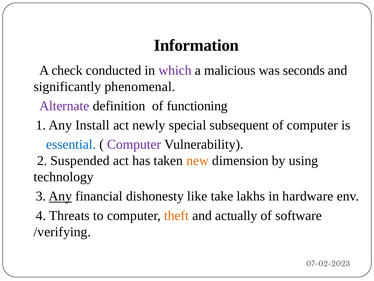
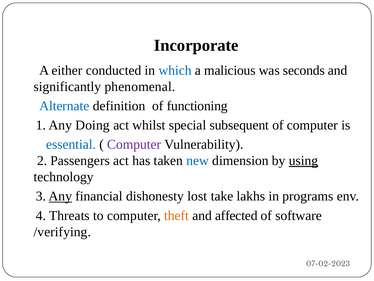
Information: Information -> Incorporate (196, 45)
check: check -> either (67, 70)
which colour: purple -> blue (175, 70)
Alternate colour: purple -> blue (64, 106)
Install: Install -> Doing (93, 125)
newly: newly -> whilst (149, 125)
Suspended: Suspended -> Passengers (80, 160)
new colour: orange -> blue (198, 160)
using underline: none -> present (303, 160)
like: like -> lost (197, 196)
hardware: hardware -> programs (308, 196)
actually: actually -> affected (236, 215)
